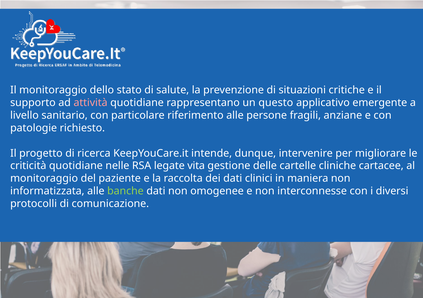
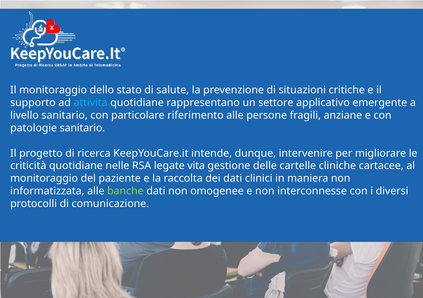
attività colour: pink -> light blue (91, 103)
questo: questo -> settore (276, 103)
patologie richiesto: richiesto -> sanitario (82, 128)
